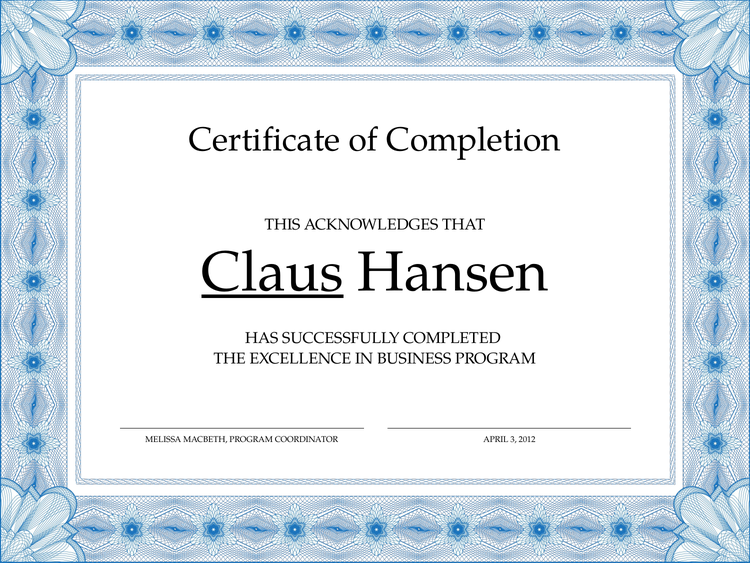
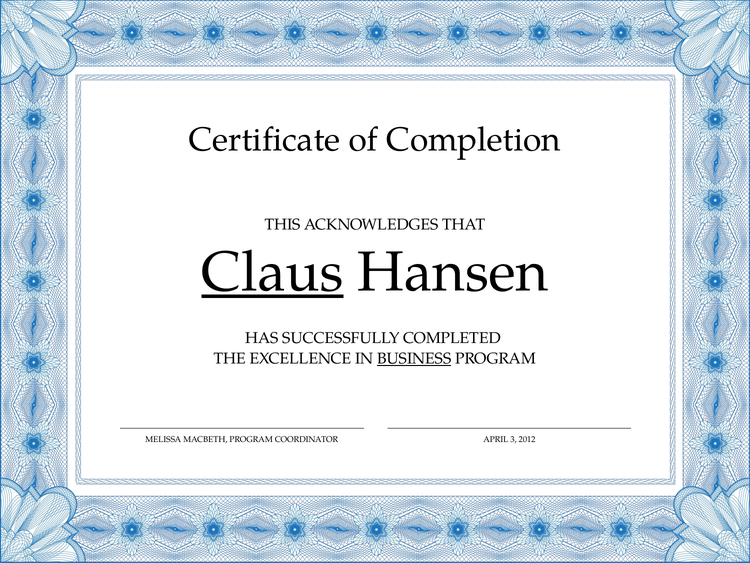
BUSINESS underline: none -> present (414, 359)
